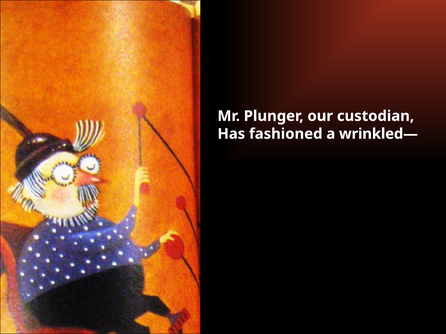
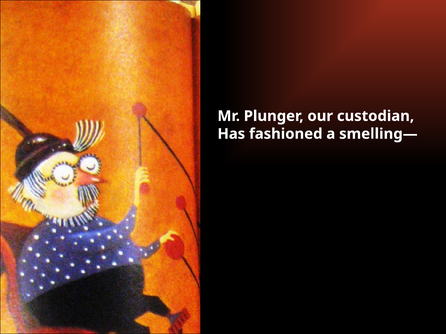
wrinkled—: wrinkled— -> smelling— (378, 134)
